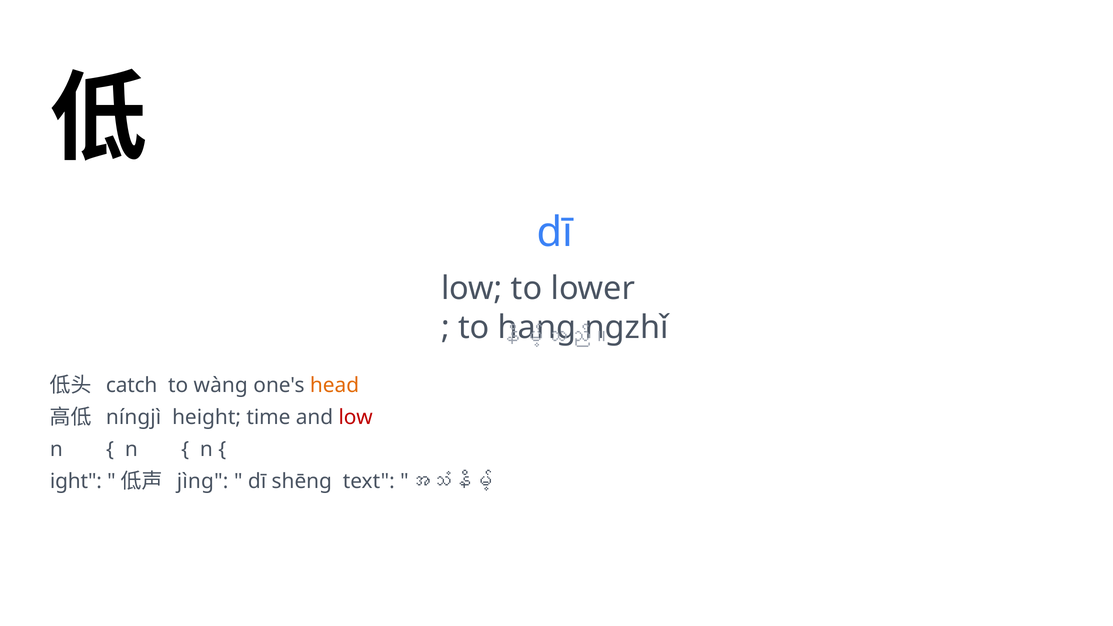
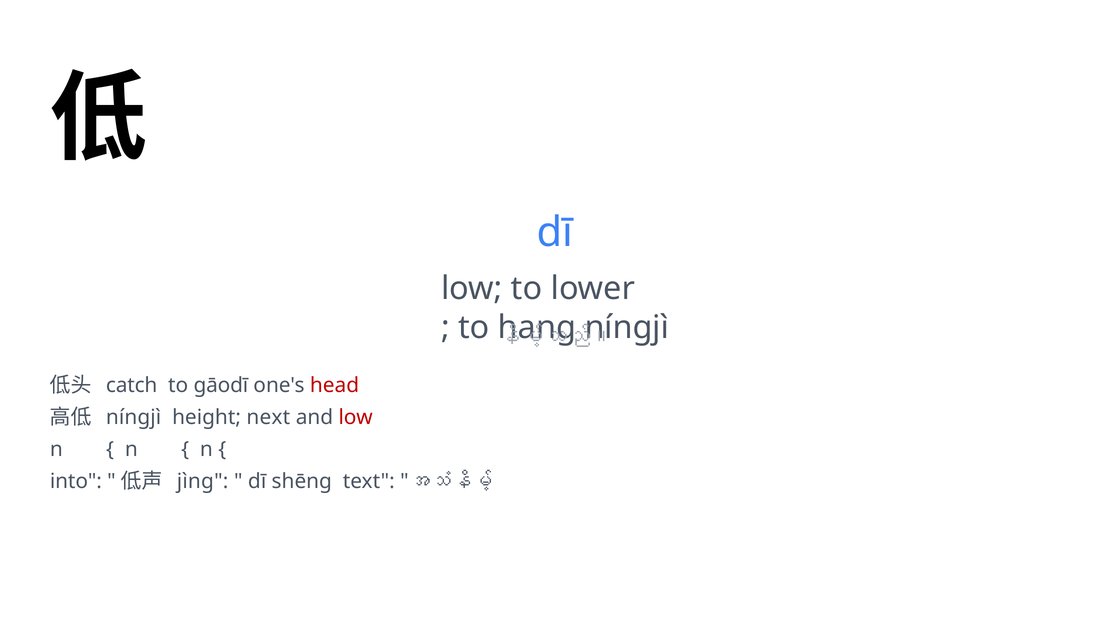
ngzhǐ: ngzhǐ -> níngjì (627, 328)
wàng: wàng -> gāodī (221, 385)
head colour: orange -> red (335, 385)
time: time -> next (268, 417)
ight: ight -> into (76, 481)
